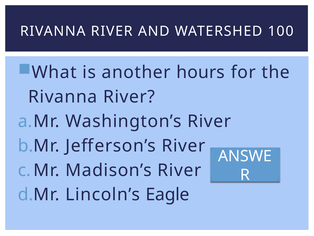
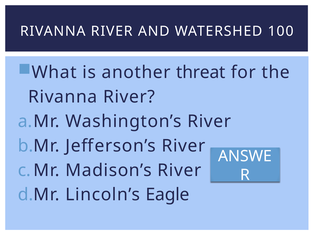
hours: hours -> threat (201, 72)
